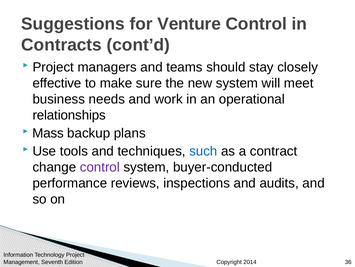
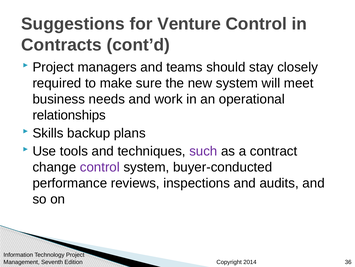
effective: effective -> required (57, 83)
Mass: Mass -> Skills (48, 133)
such colour: blue -> purple (203, 151)
